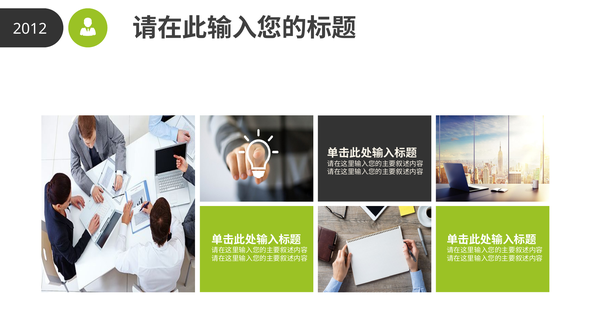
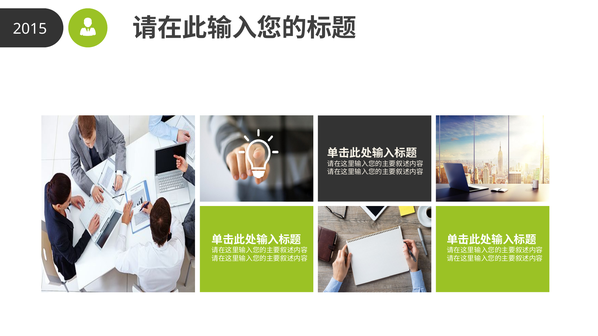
2012: 2012 -> 2015 (30, 29)
